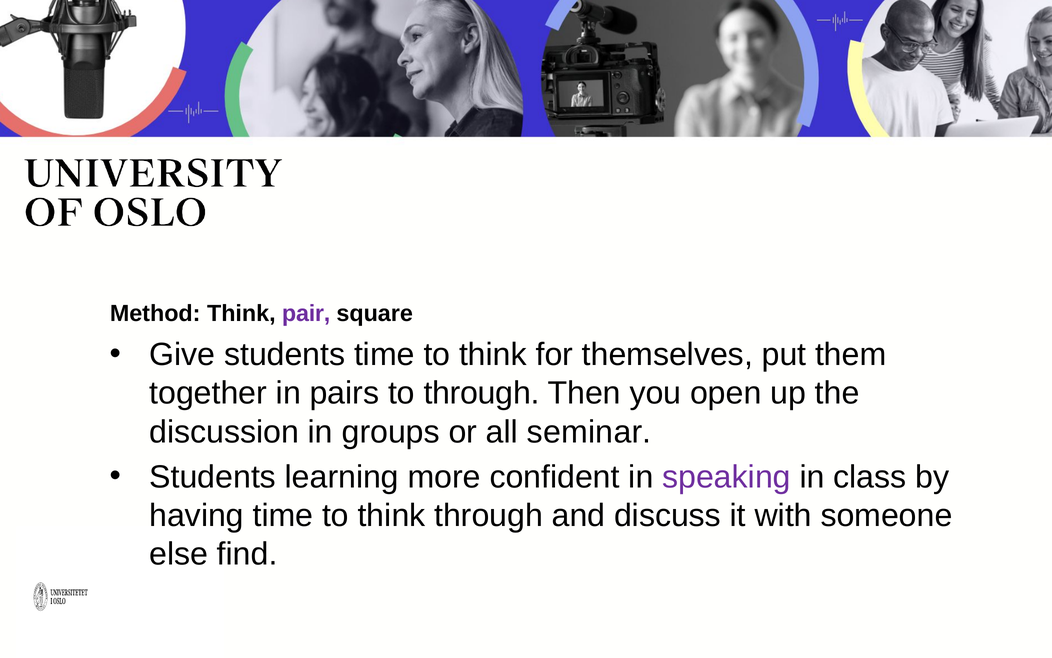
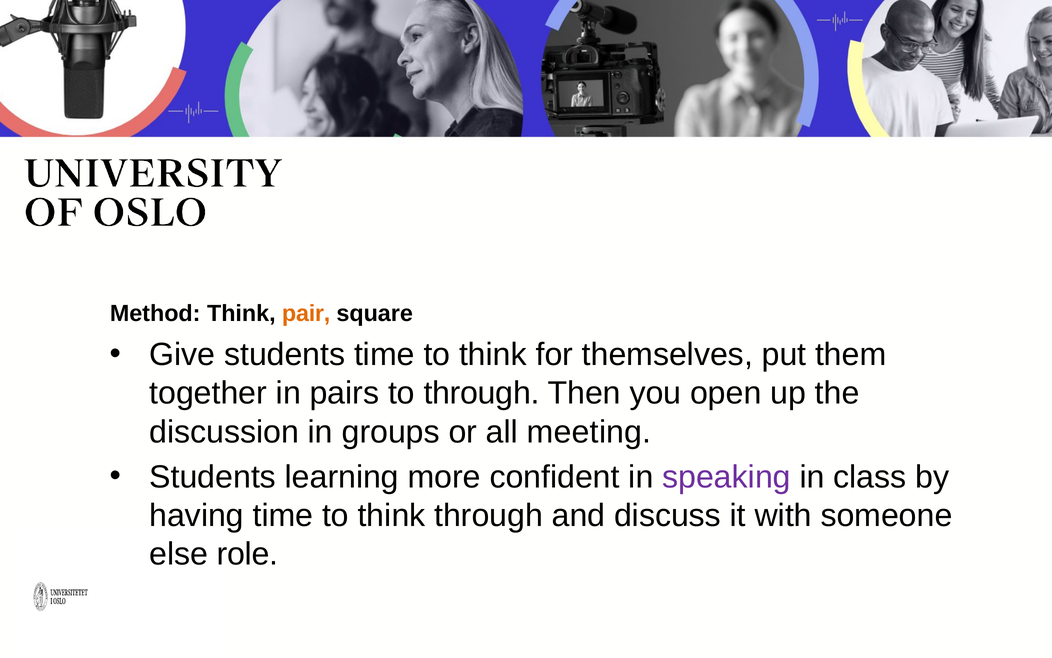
pair colour: purple -> orange (306, 314)
seminar: seminar -> meeting (589, 432)
find: find -> role (247, 554)
